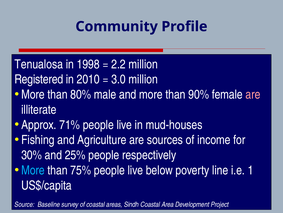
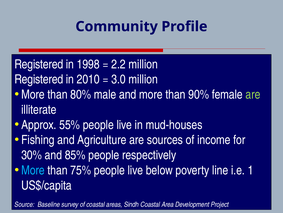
Tenualosa: Tenualosa -> Registered (39, 64)
are colour: pink -> light green (253, 94)
71%: 71% -> 55% (70, 124)
25%: 25% -> 85% (75, 155)
